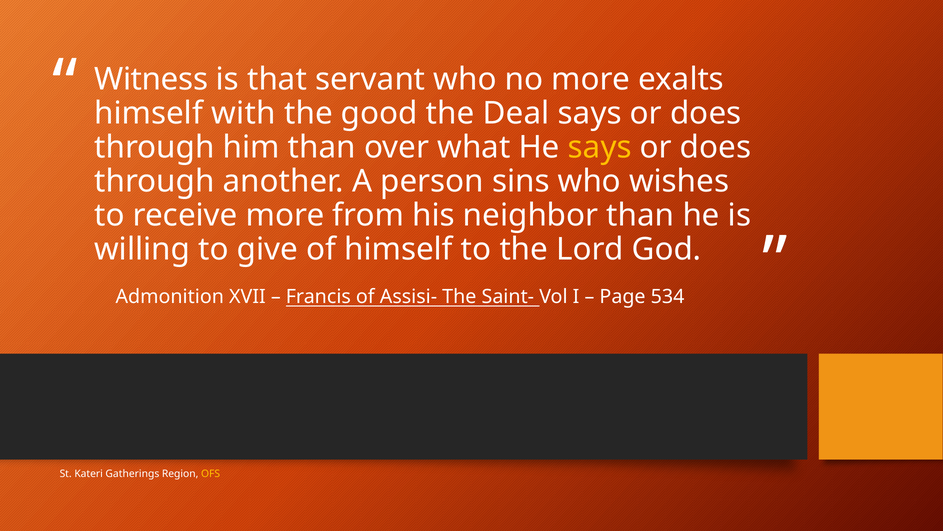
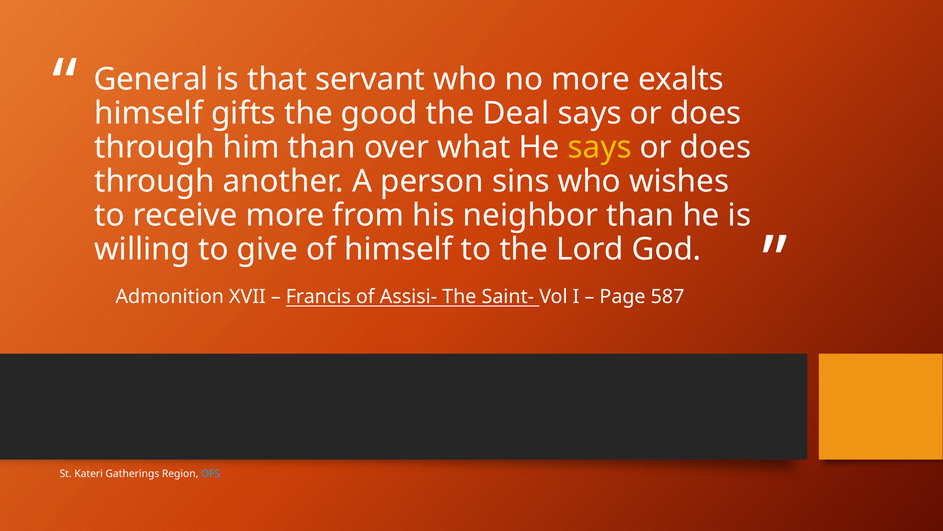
Witness: Witness -> General (151, 79)
with: with -> gifts (244, 113)
534: 534 -> 587 (668, 297)
OFS colour: yellow -> light blue (211, 473)
